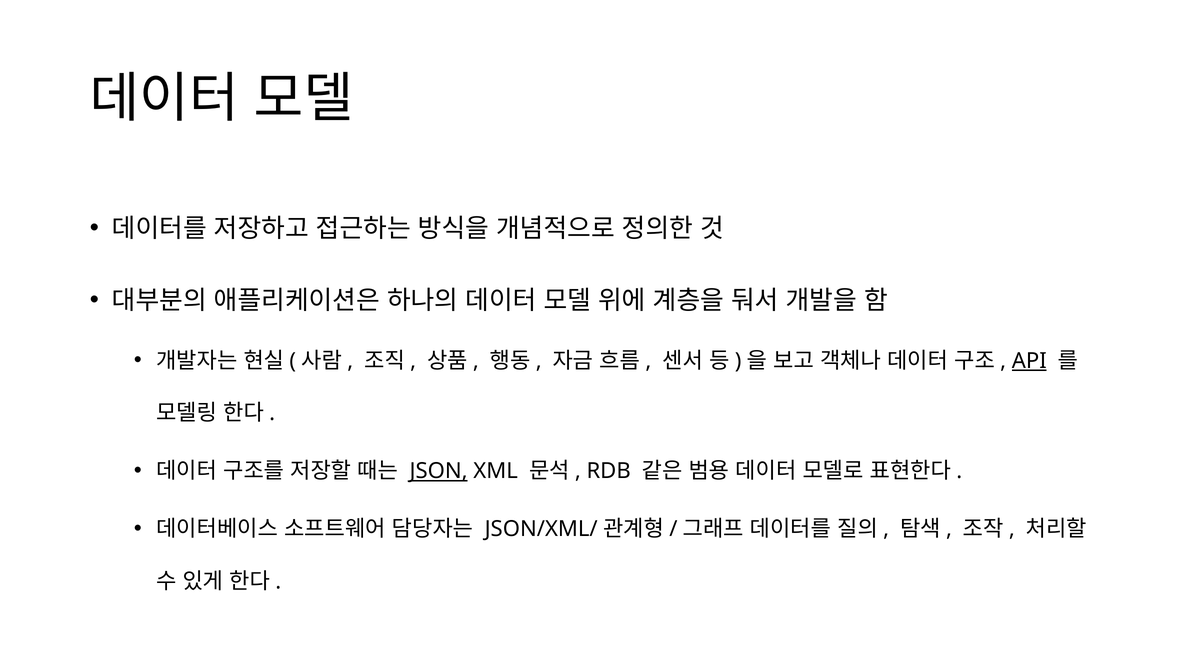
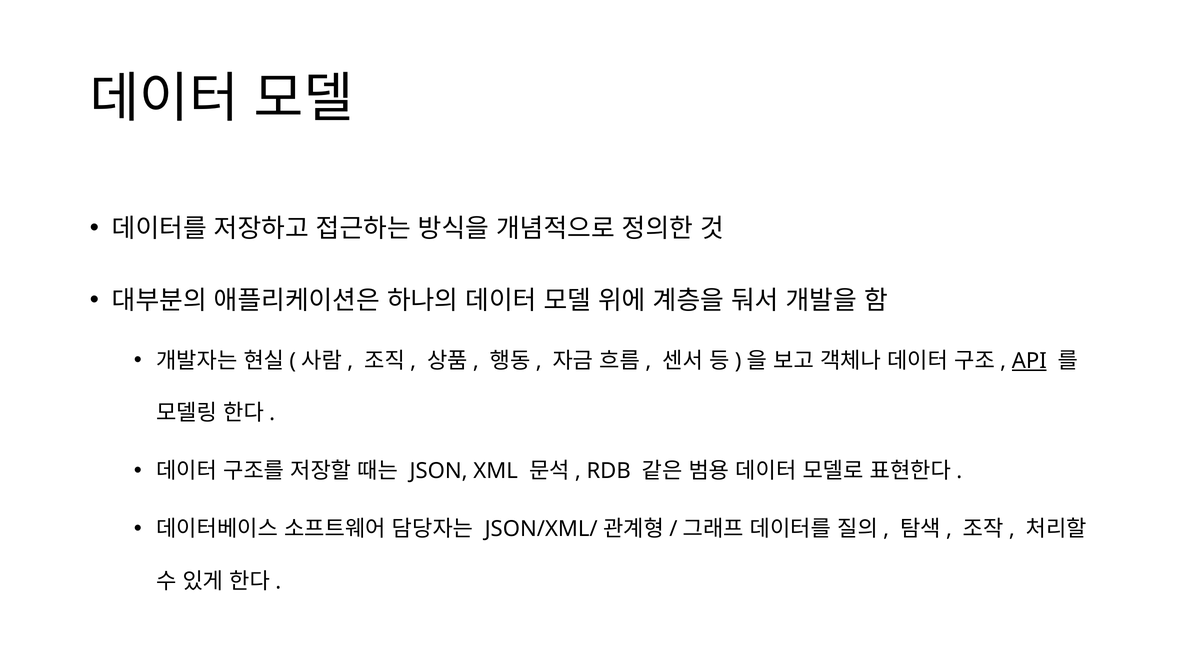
JSON underline: present -> none (439, 471)
